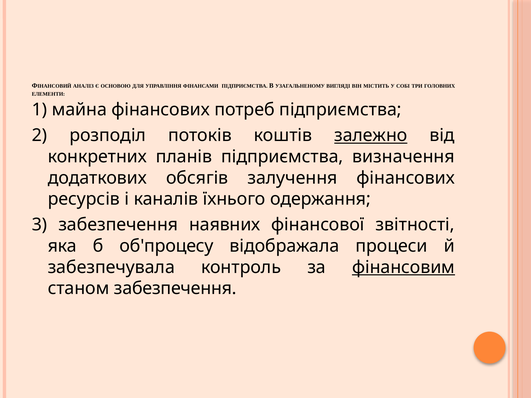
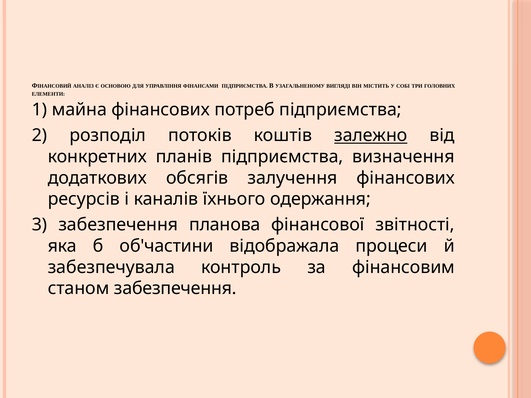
наявних: наявних -> планова (225, 225)
об'процесу: об'процесу -> об'частини (167, 246)
фінансовим underline: present -> none (404, 267)
